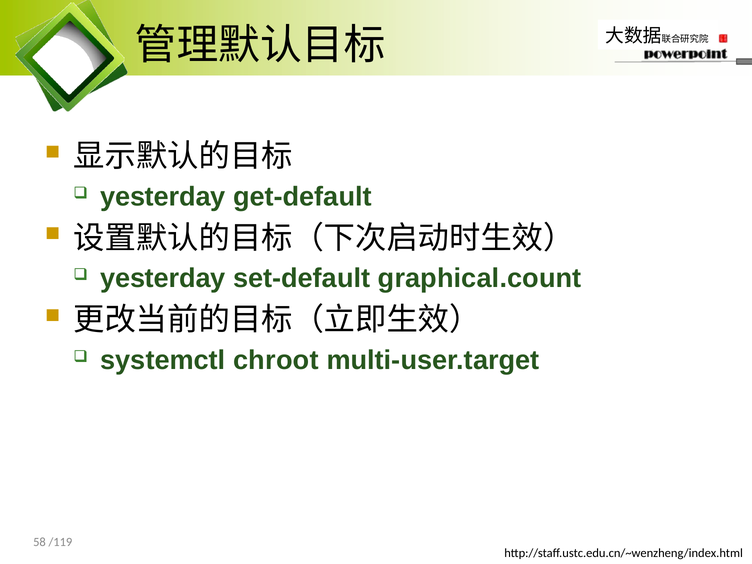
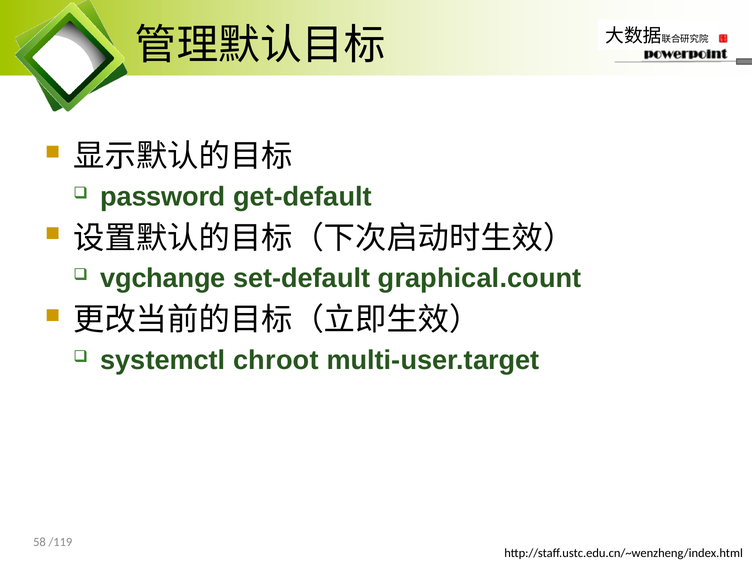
yesterday: yesterday -> password (163, 197)
yesterday: yesterday -> vgchange (163, 278)
